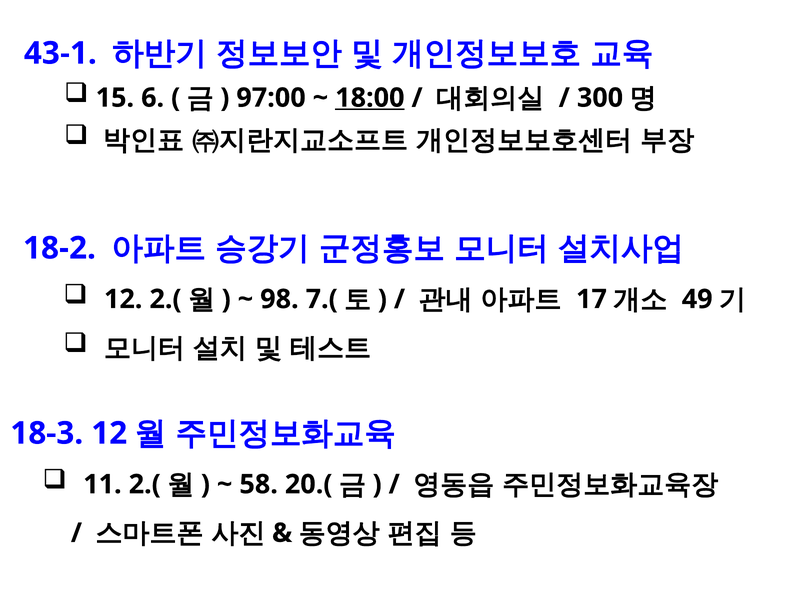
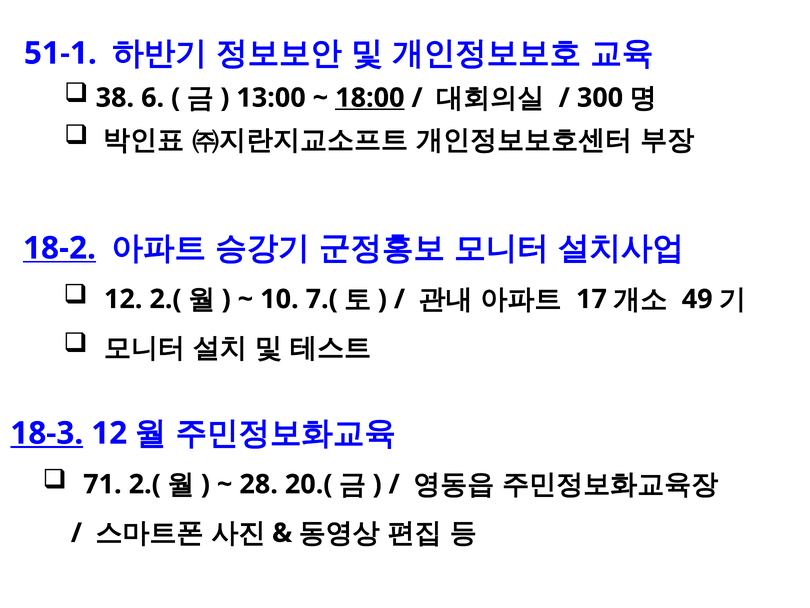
43-1: 43-1 -> 51-1 (60, 53)
15: 15 -> 38 (115, 98)
97:00: 97:00 -> 13:00 (271, 98)
18-2 underline: none -> present (59, 248)
98: 98 -> 10 (279, 299)
18-3 underline: none -> present (47, 433)
11: 11 -> 71 (102, 484)
58: 58 -> 28 (259, 484)
